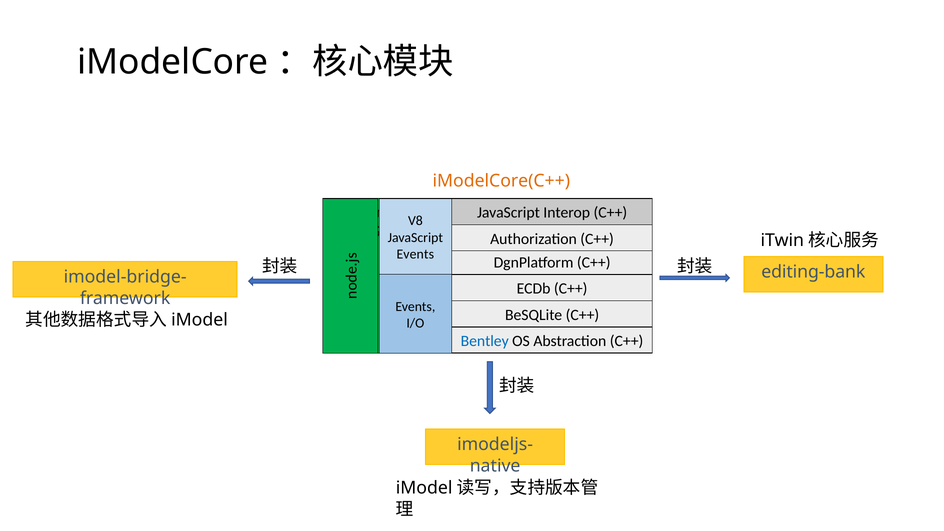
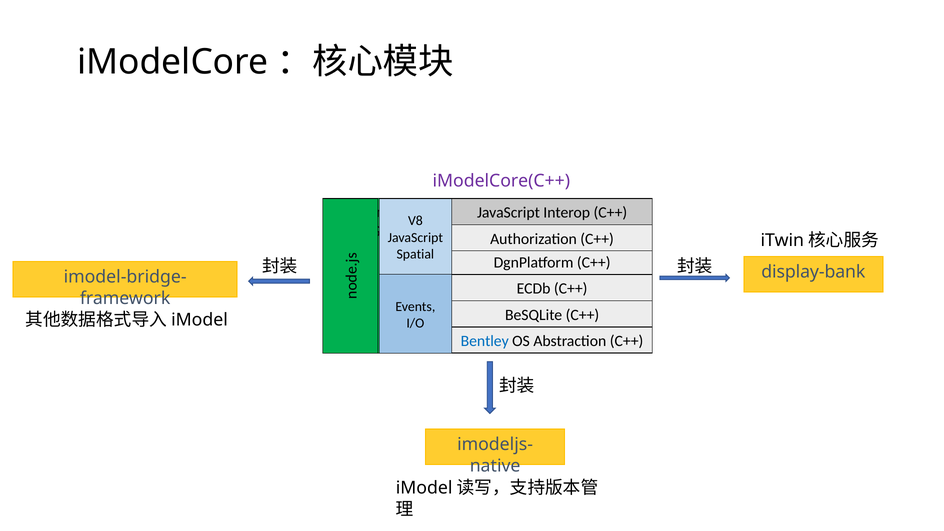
iModelCore(C++ colour: orange -> purple (501, 181)
Events: Events -> Spatial (415, 254)
editing-bank: editing-bank -> display-bank (813, 272)
